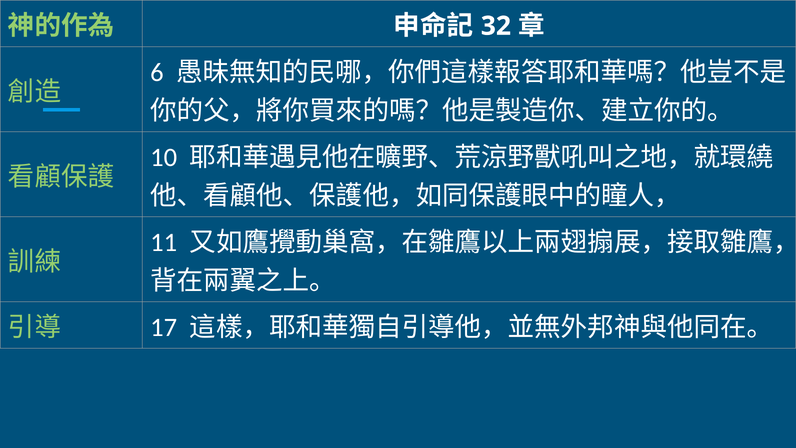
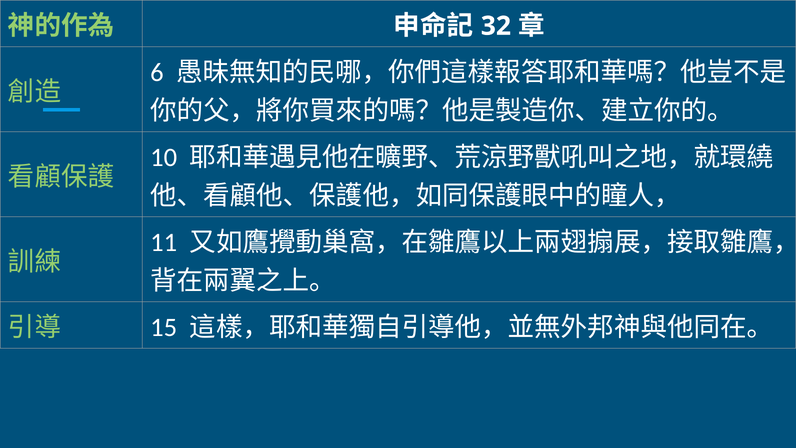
17: 17 -> 15 (164, 327)
